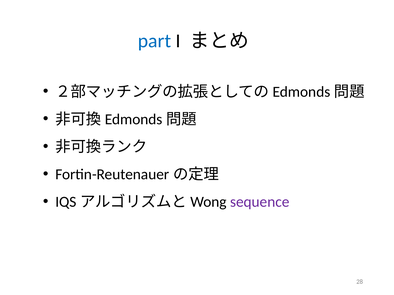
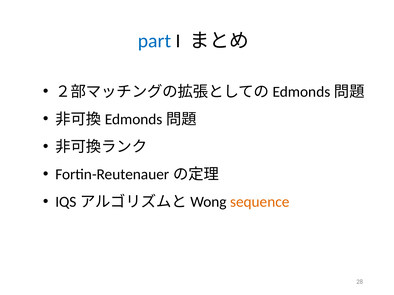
sequence colour: purple -> orange (260, 202)
